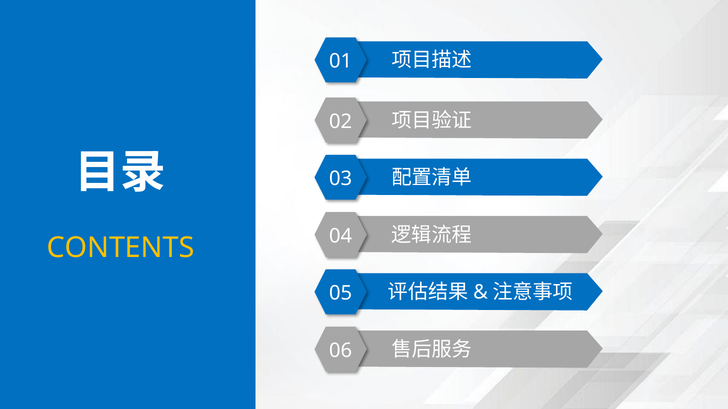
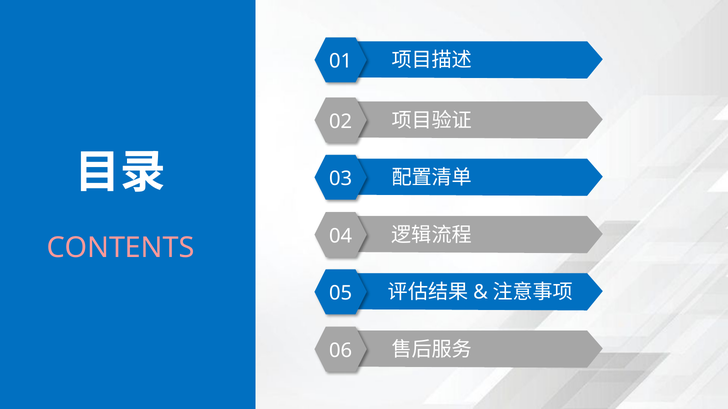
CONTENTS colour: yellow -> pink (121, 248)
